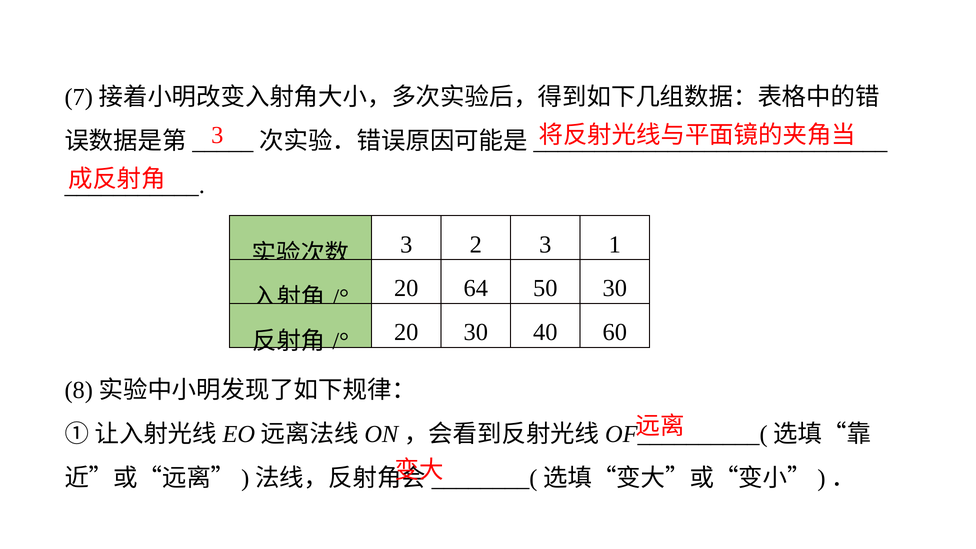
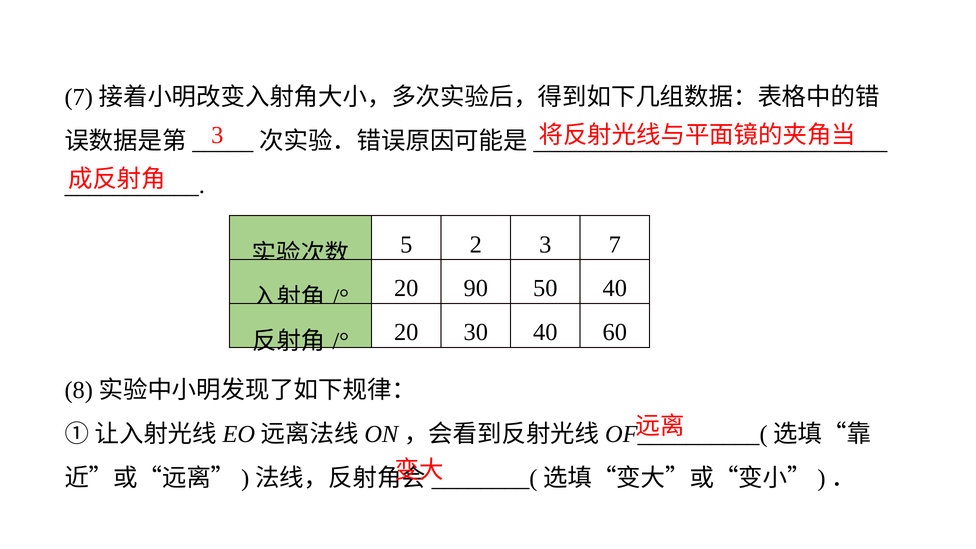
3: 3 -> 5 (406, 244)
1: 1 -> 7 (615, 244)
64: 64 -> 90 (476, 288)
50 30: 30 -> 40 (615, 288)
